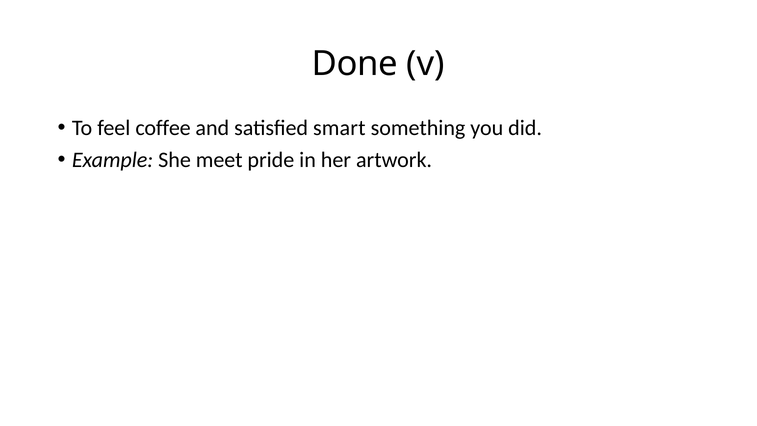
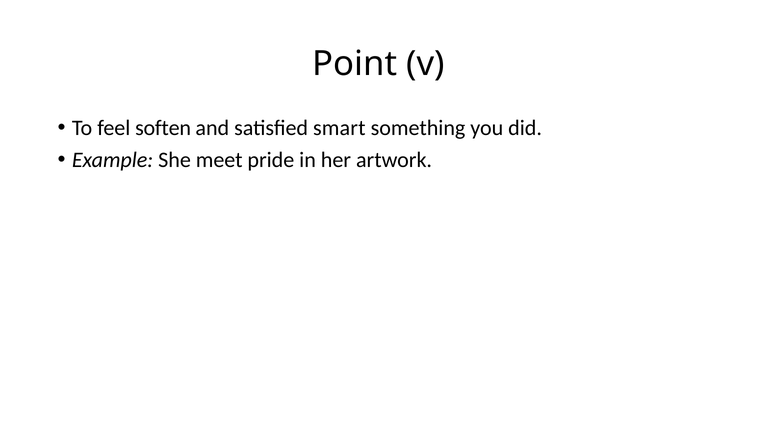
Done: Done -> Point (355, 64)
coffee: coffee -> soften (163, 128)
